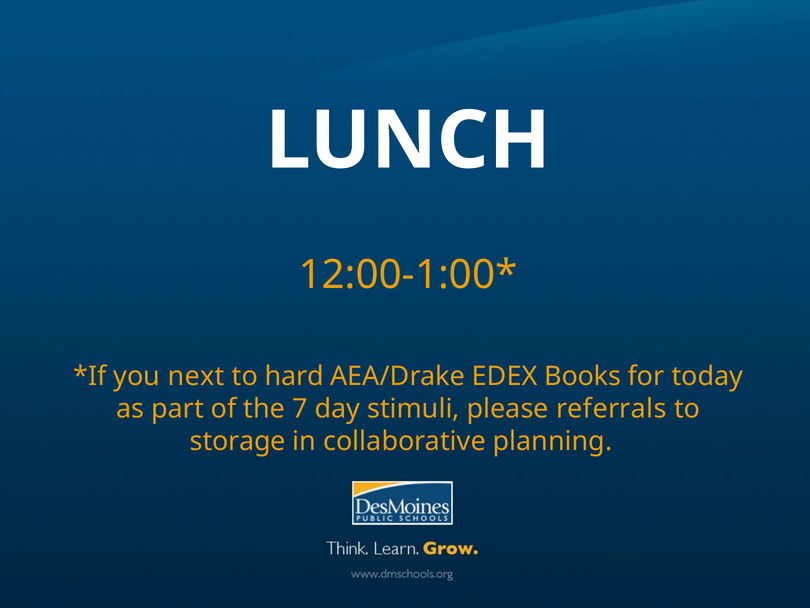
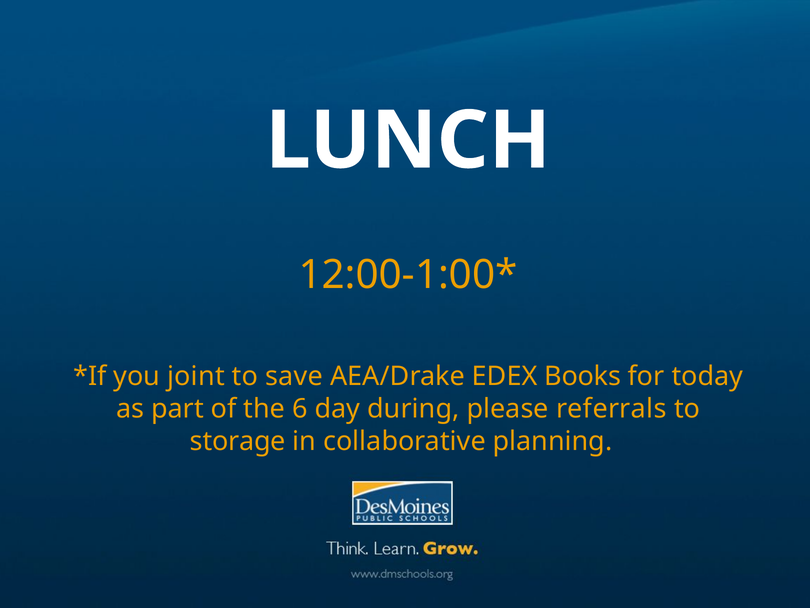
next: next -> joint (196, 376)
hard: hard -> save (294, 376)
7: 7 -> 6 (300, 408)
stimuli: stimuli -> during (413, 408)
